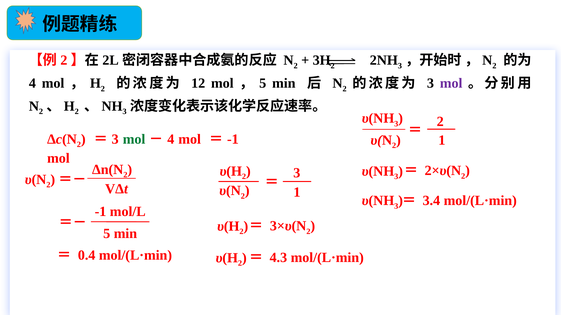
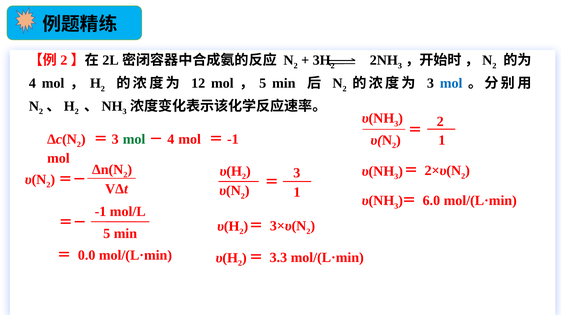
mol colour: purple -> blue (451, 83)
3.4: 3.4 -> 6.0 (431, 201)
0.4: 0.4 -> 0.0 (87, 256)
4.3: 4.3 -> 3.3 (278, 258)
